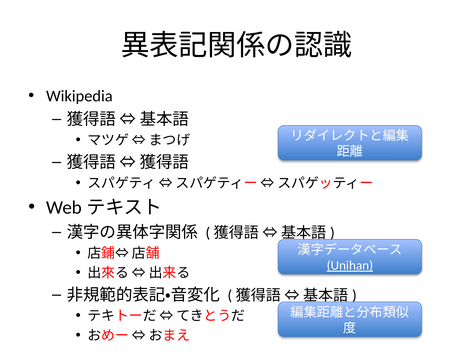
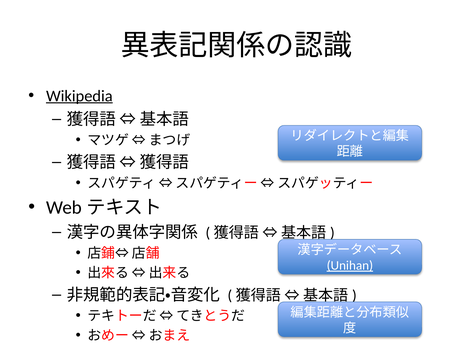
Wikipedia underline: none -> present (79, 96)
